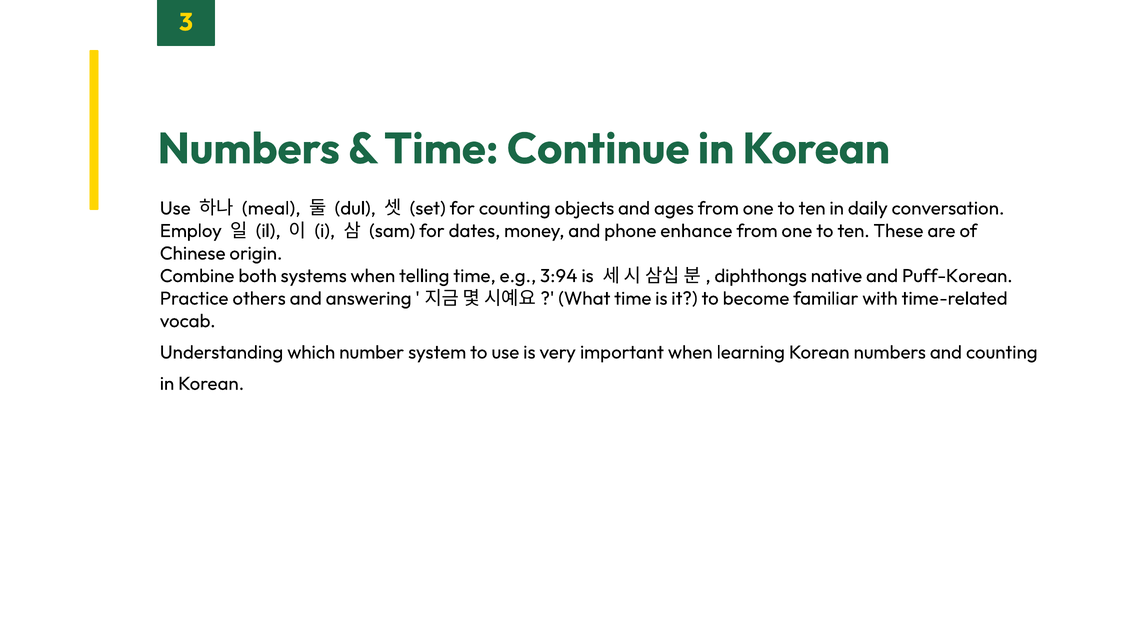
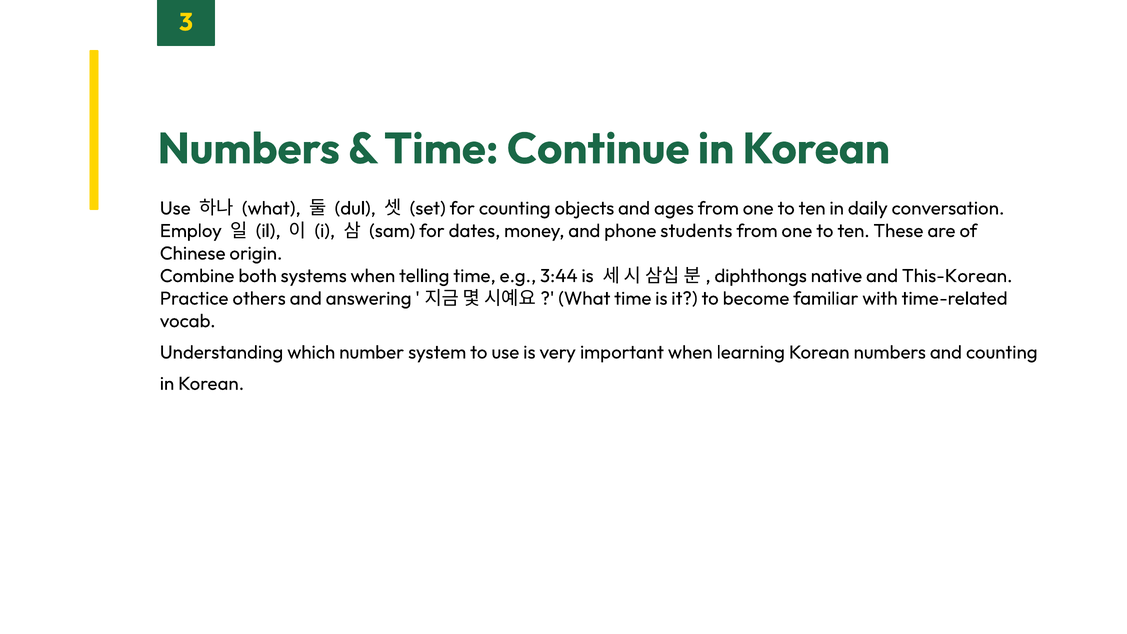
meal: meal -> what (271, 208)
enhance: enhance -> students (696, 231)
3:94: 3:94 -> 3:44 (559, 276)
Puff-Korean: Puff-Korean -> This-Korean (957, 276)
